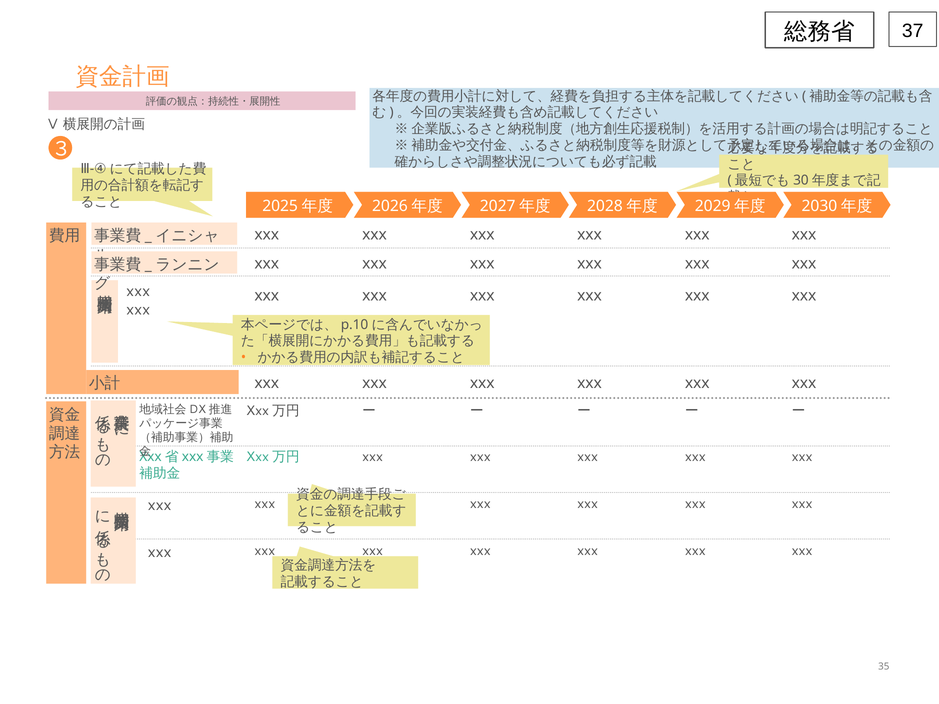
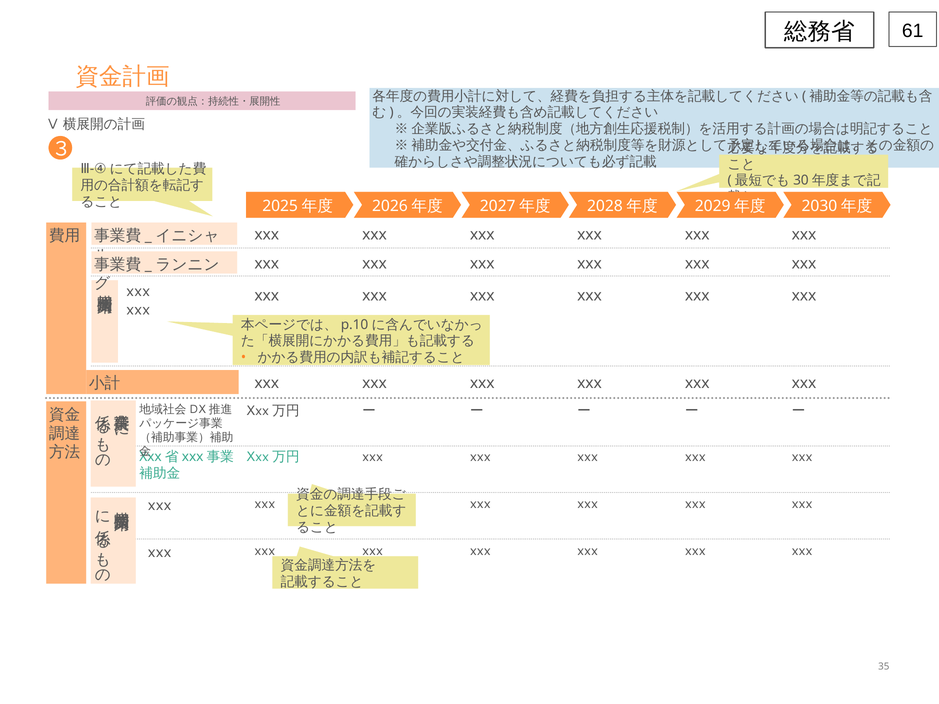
37: 37 -> 61 (913, 31)
